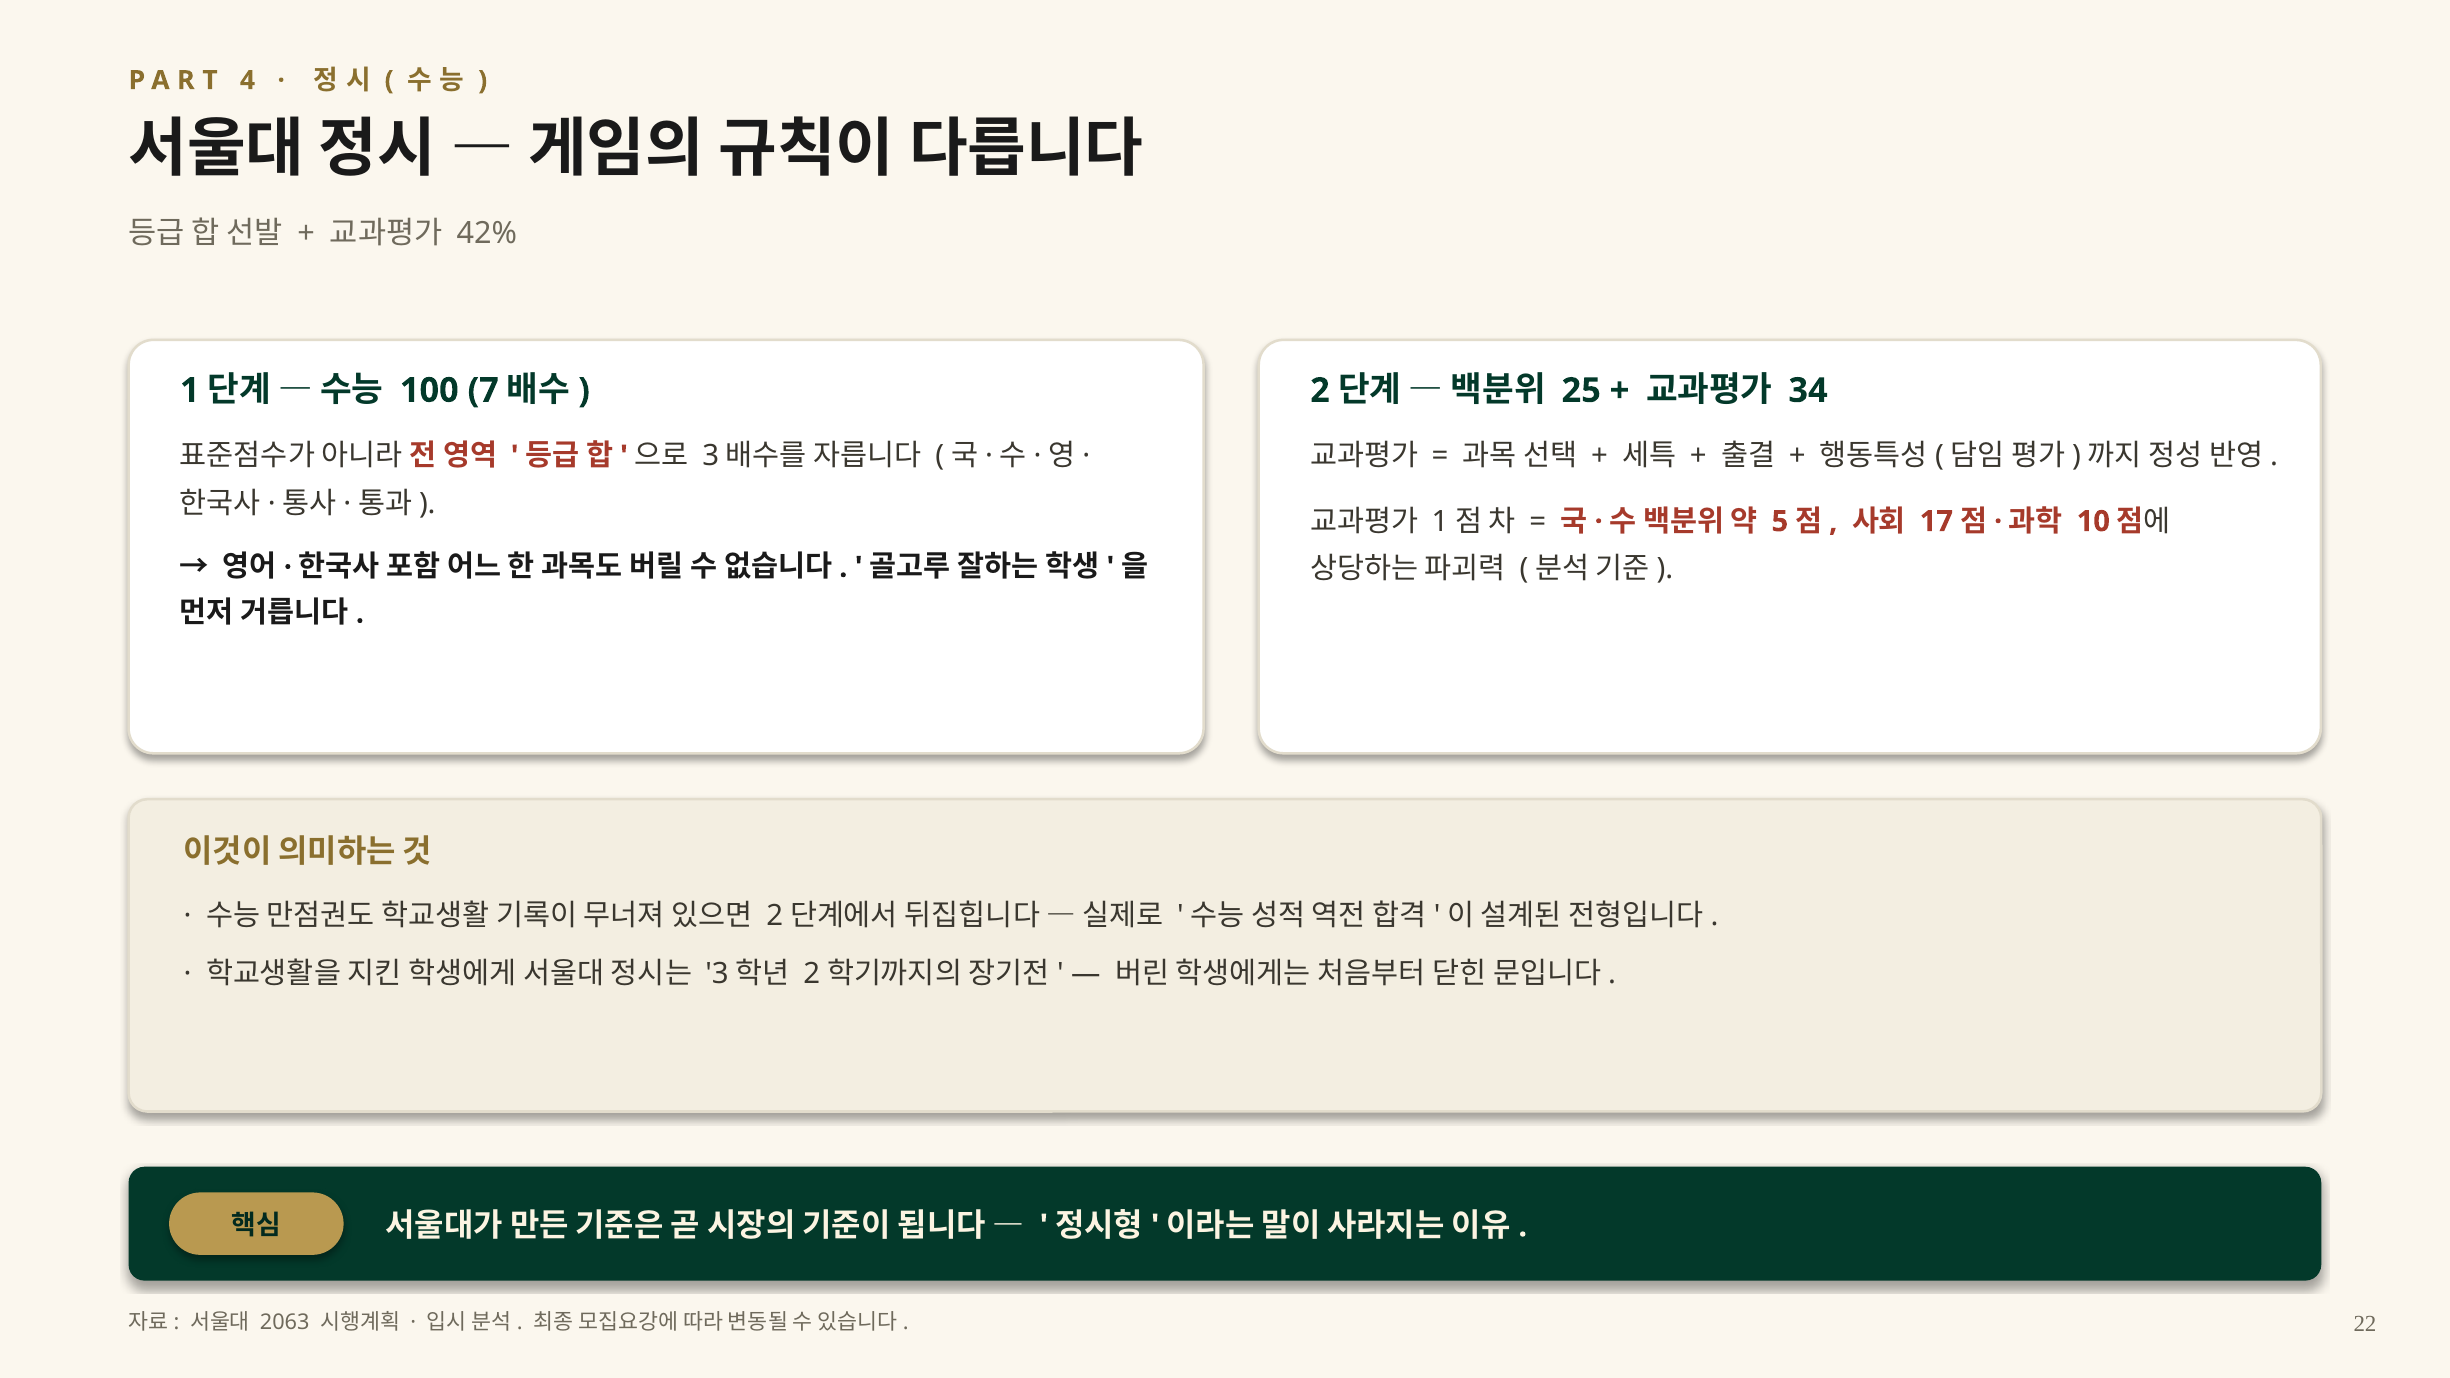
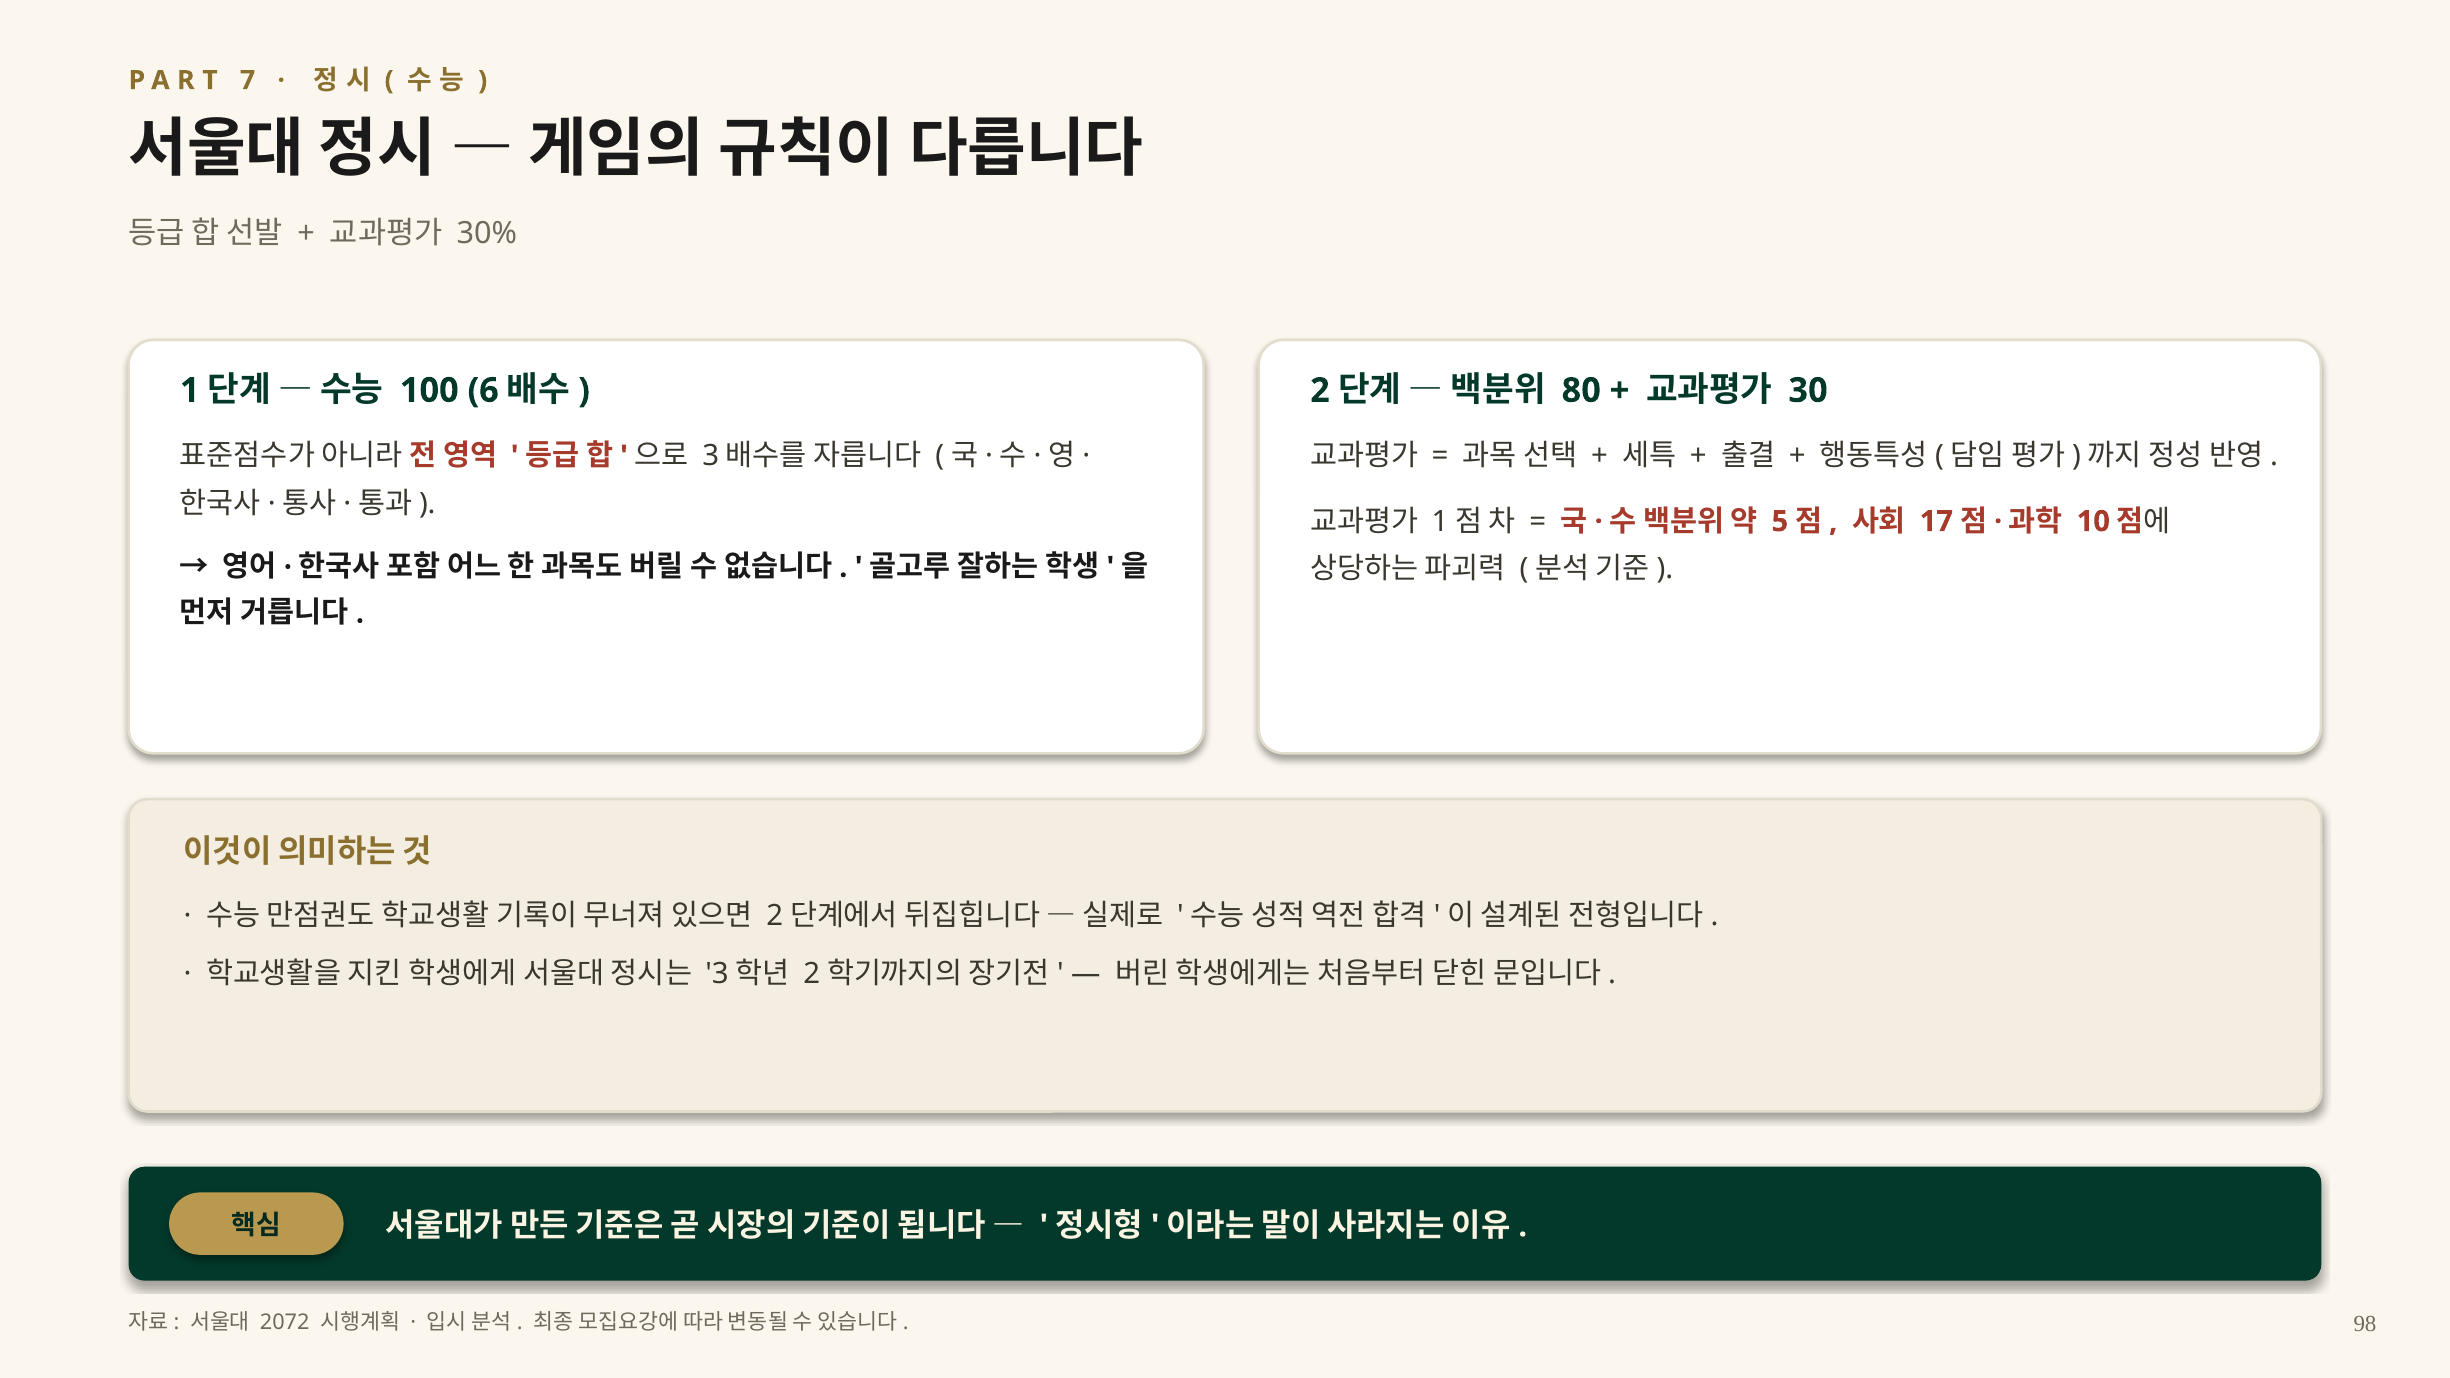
4: 4 -> 7 (247, 80)
42%: 42% -> 30% (487, 234)
7: 7 -> 6 (483, 391)
25: 25 -> 80 (1581, 391)
34: 34 -> 30 (1808, 391)
2063: 2063 -> 2072 (285, 1323)
22: 22 -> 98 (2365, 1324)
